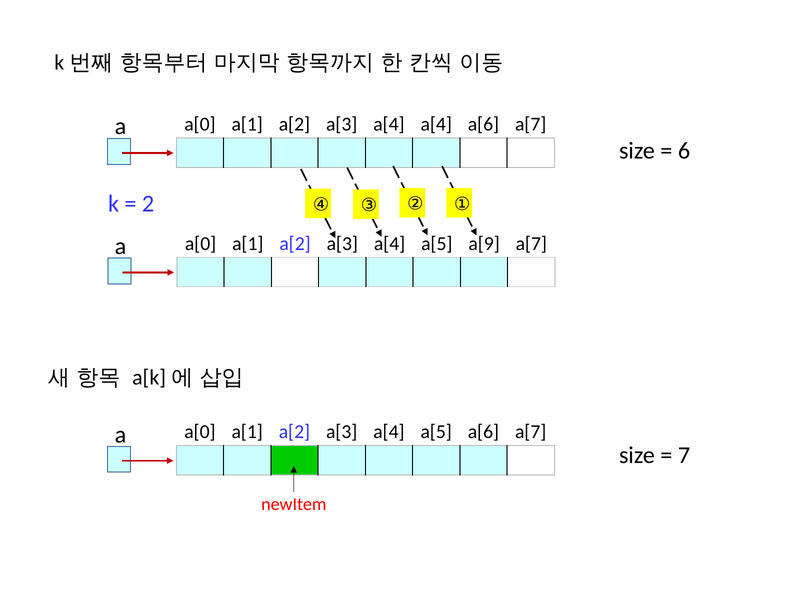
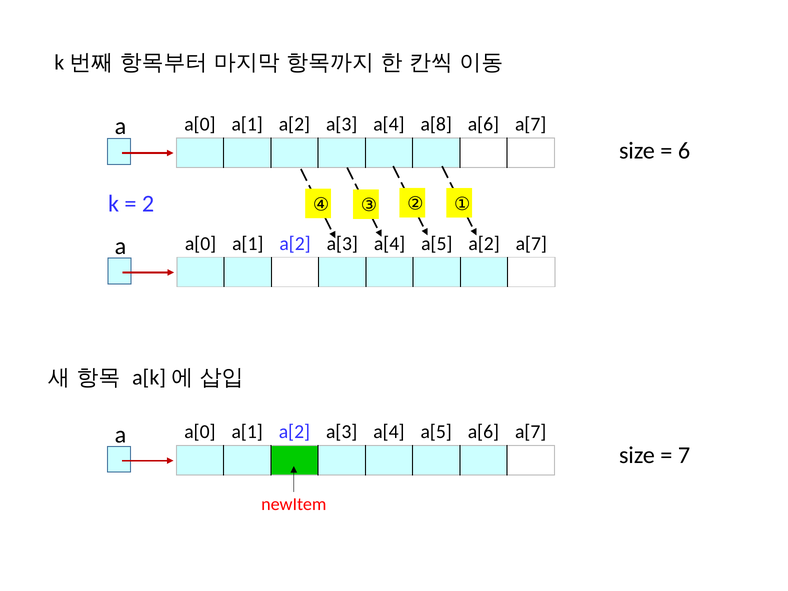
a[4 a[4: a[4 -> a[8 (436, 124)
a[5 a[9: a[9 -> a[2 (484, 244)
